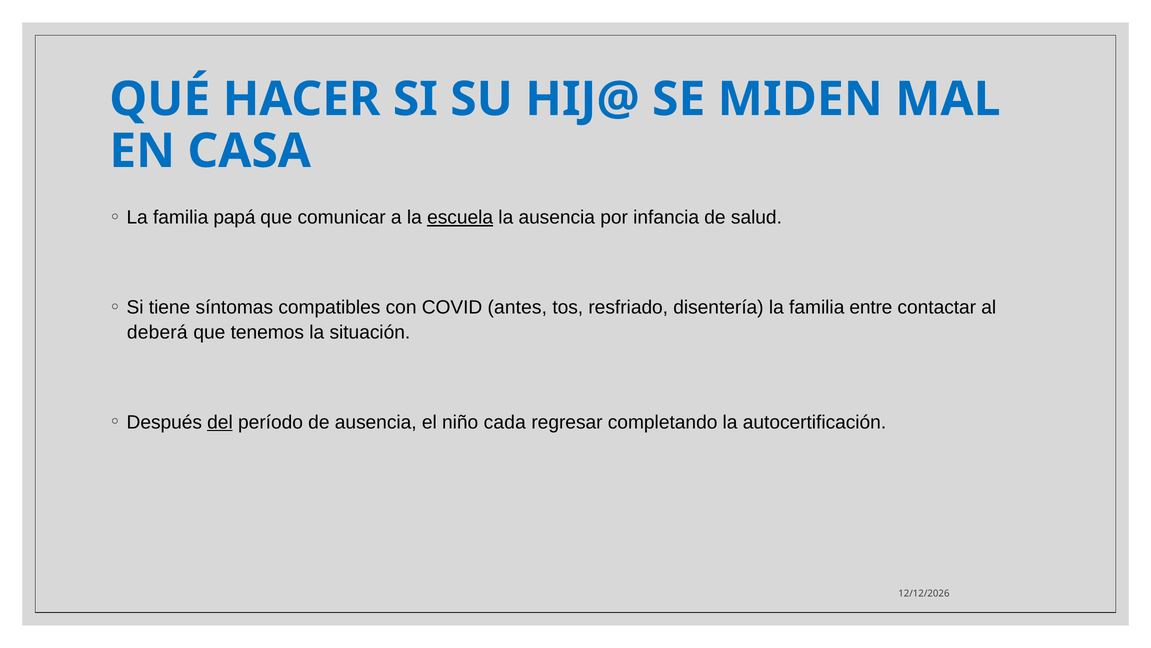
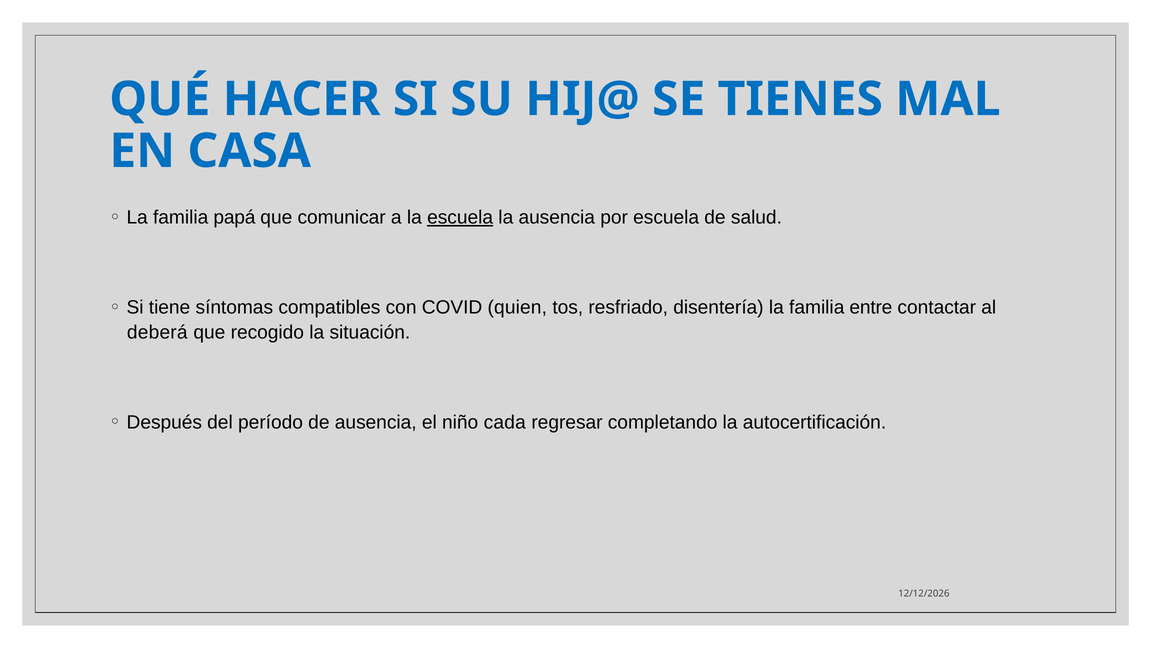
MIDEN: MIDEN -> TIENES (800, 99)
por infancia: infancia -> escuela (666, 217)
antes: antes -> quien (517, 307)
tenemos: tenemos -> recogido (267, 332)
del underline: present -> none (220, 422)
